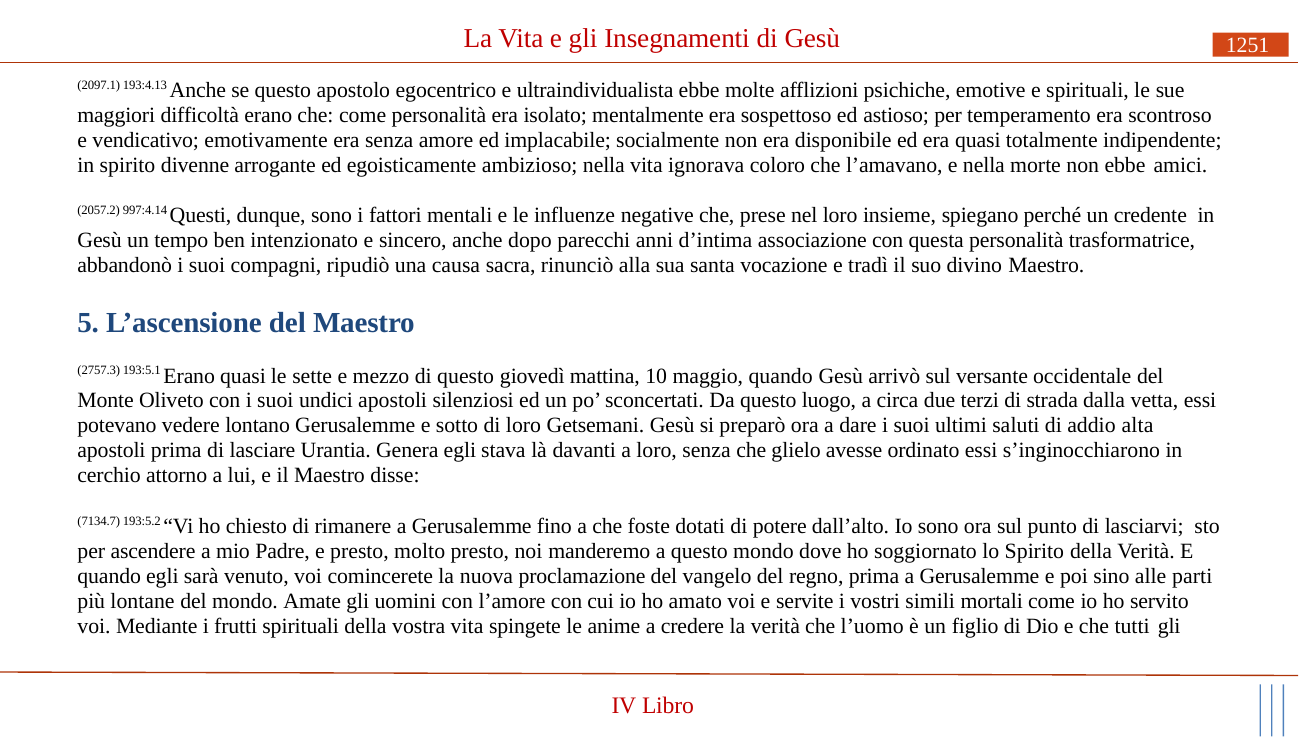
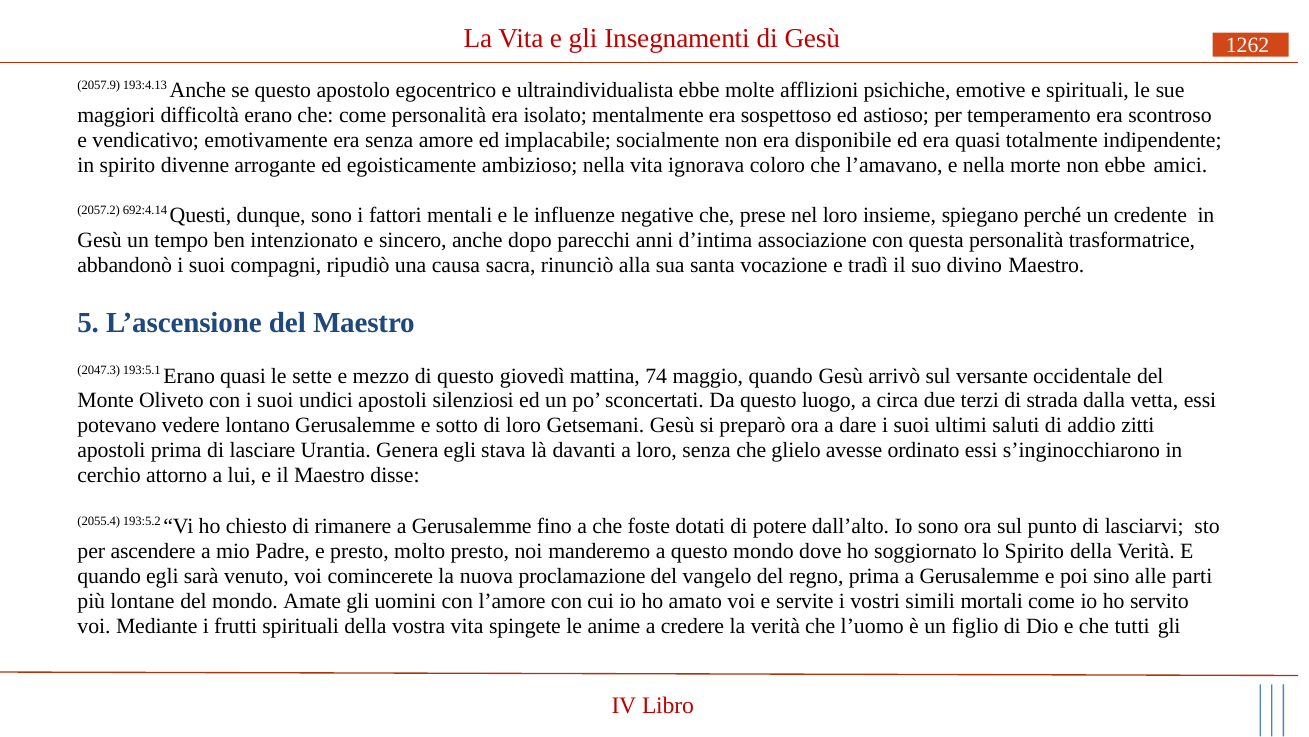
1251: 1251 -> 1262 (1248, 45)
2097.1: 2097.1 -> 2057.9 (99, 85)
997:4.14: 997:4.14 -> 692:4.14 (145, 210)
2757.3: 2757.3 -> 2047.3 (99, 371)
10: 10 -> 74 (656, 376)
alta: alta -> zitti (1138, 426)
7134.7: 7134.7 -> 2055.4 (99, 522)
